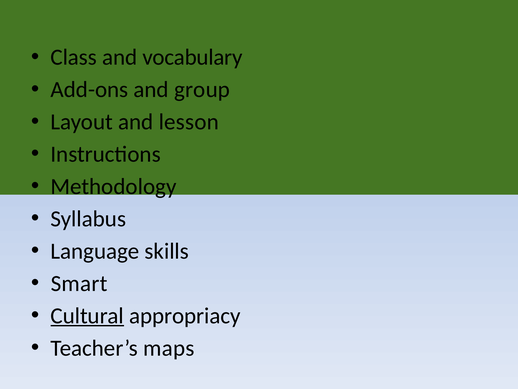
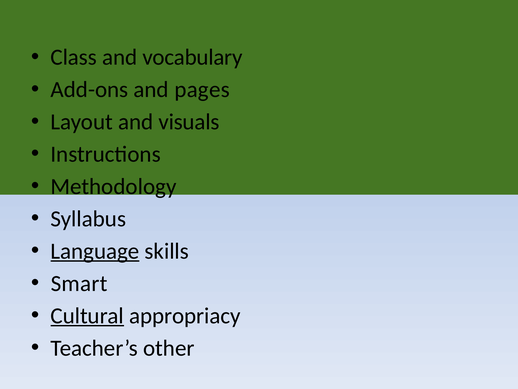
group: group -> pages (202, 90)
lesson: lesson -> visuals (189, 122)
Language underline: none -> present (95, 251)
maps: maps -> other (169, 348)
